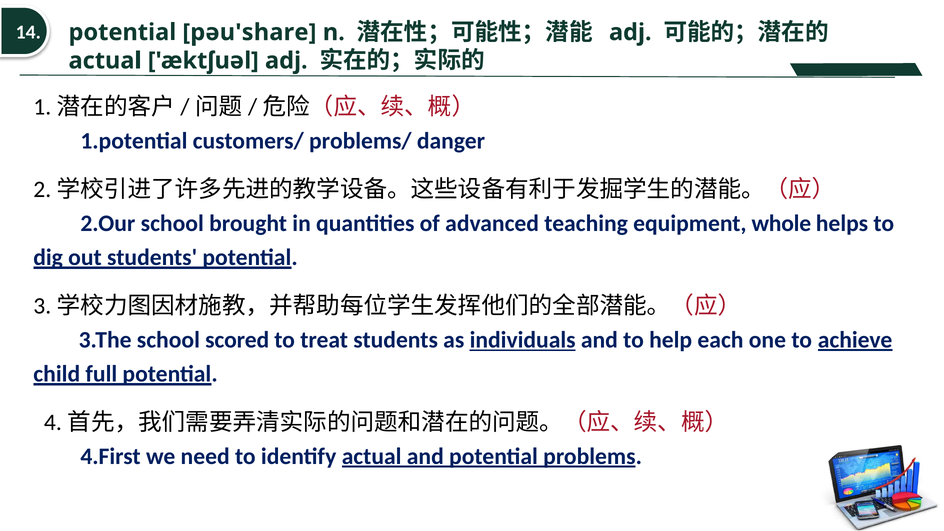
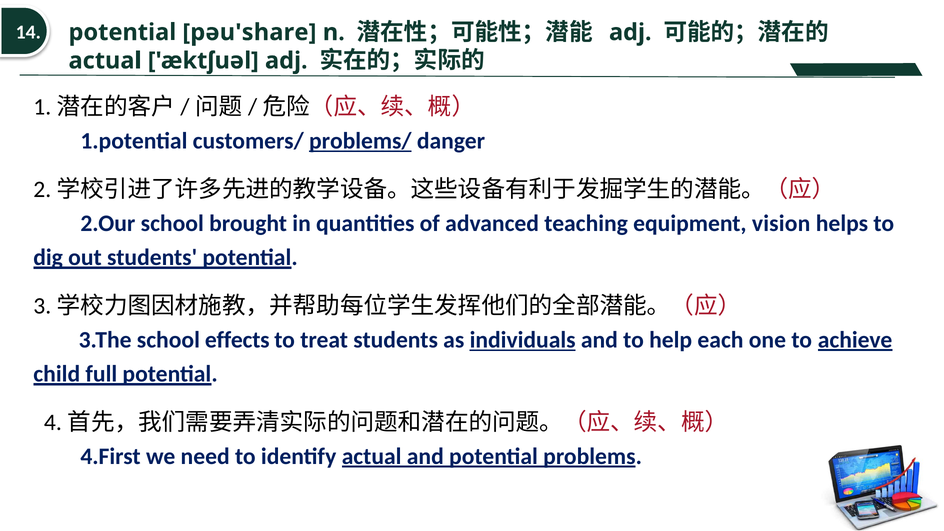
problems/ underline: none -> present (360, 141)
whole: whole -> vision (781, 223)
scored: scored -> effects (237, 340)
